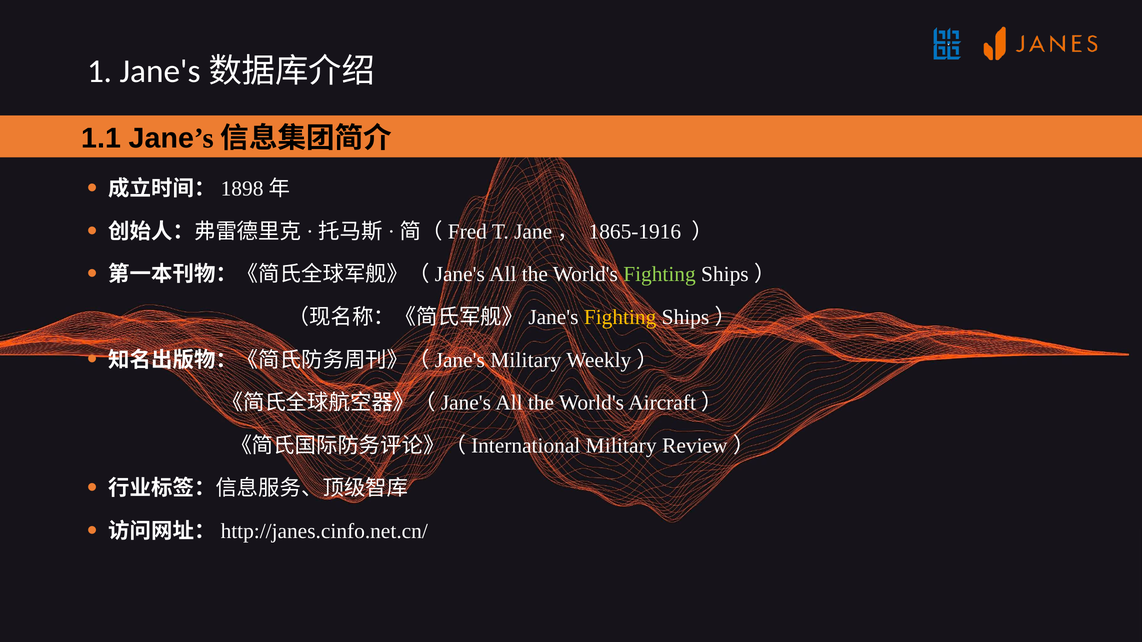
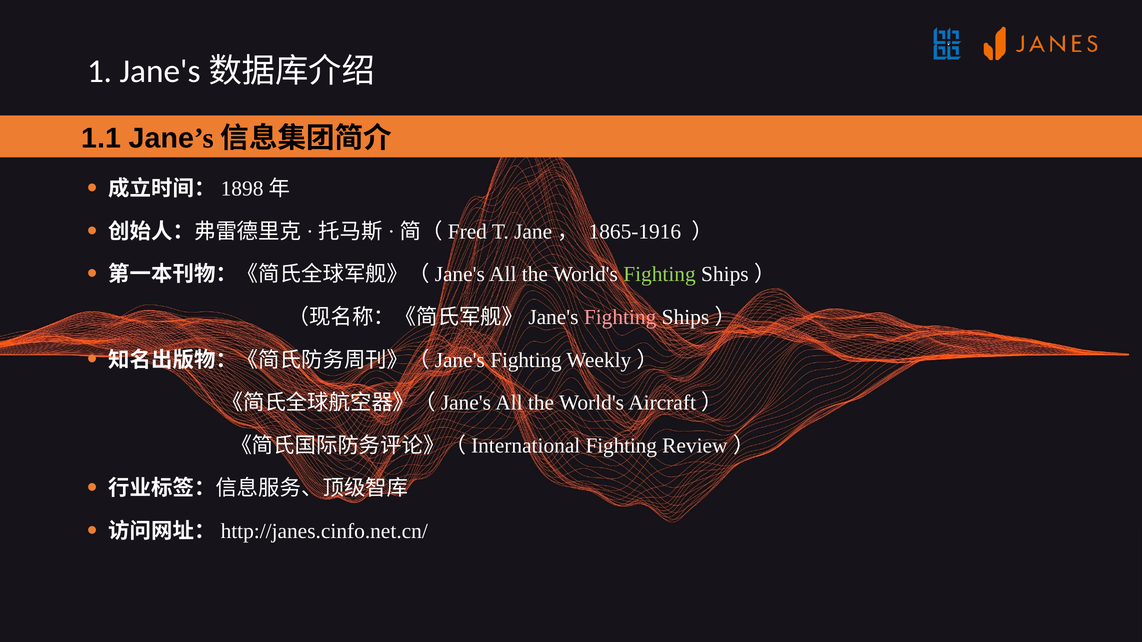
Fighting colour: yellow -> pink (620, 317)
Military: Military -> Fighting (526, 360)
Military: Military -> Fighting (621, 446)
